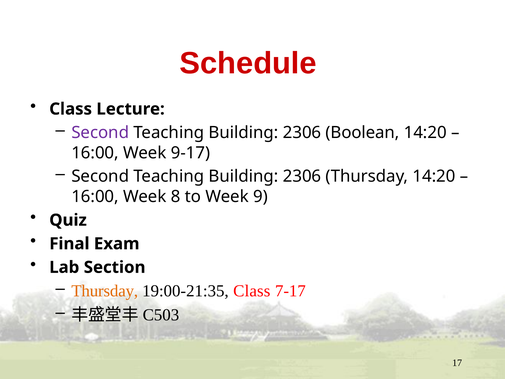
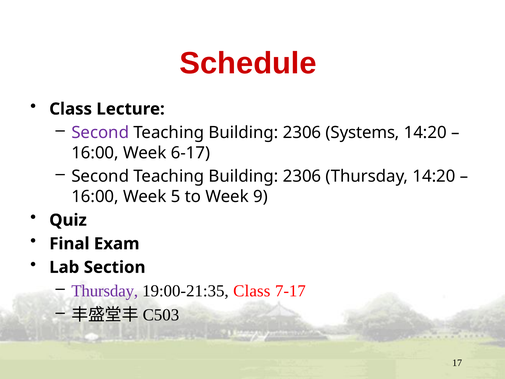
Boolean: Boolean -> Systems (363, 133)
9-17: 9-17 -> 6-17 (190, 153)
8: 8 -> 5 (176, 196)
Thursday colour: orange -> purple (105, 291)
